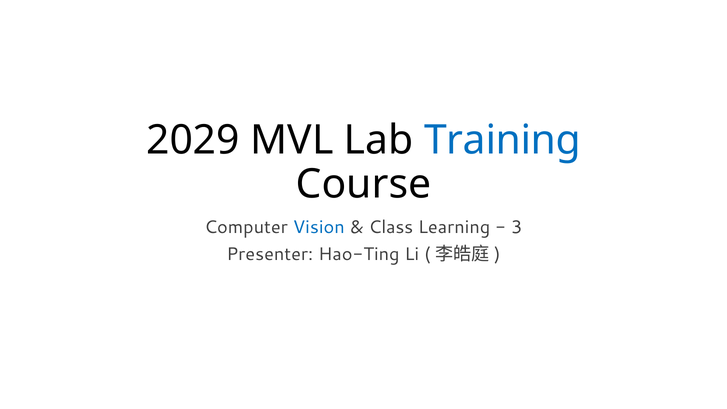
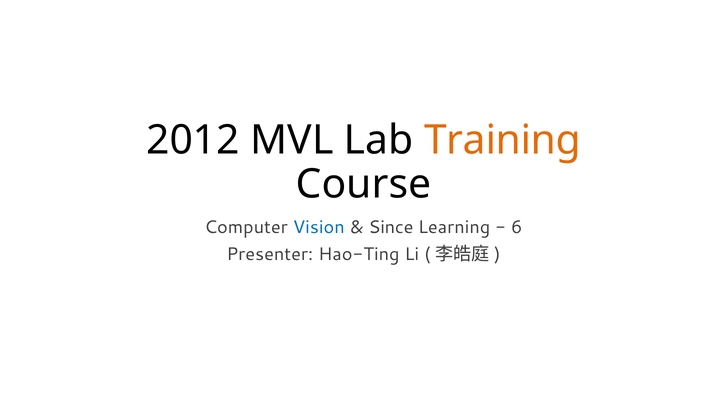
2029: 2029 -> 2012 (193, 140)
Training colour: blue -> orange (503, 140)
Class: Class -> Since (391, 227)
3: 3 -> 6 (517, 227)
